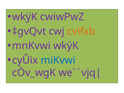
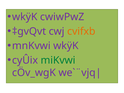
miKvwi colour: blue -> green (58, 60)
